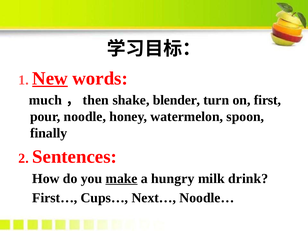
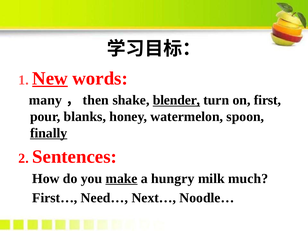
much: much -> many (45, 100)
blender underline: none -> present (176, 100)
noodle: noodle -> blanks (85, 117)
finally underline: none -> present (49, 133)
drink: drink -> much (248, 179)
Cups…: Cups… -> Need… (104, 198)
